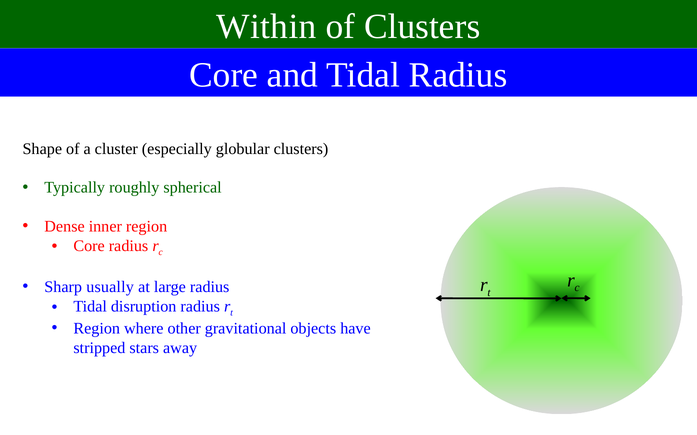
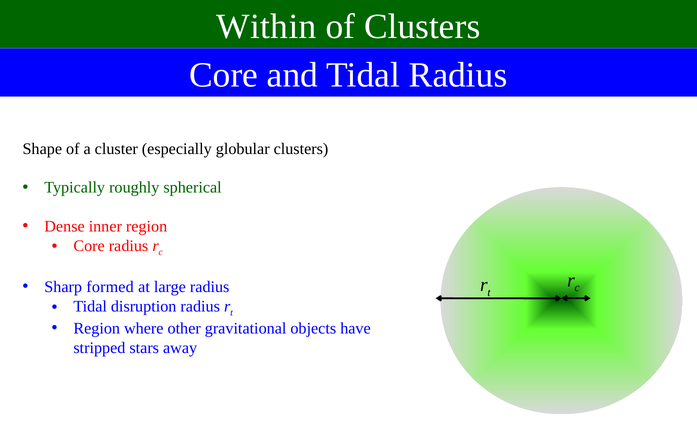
usually: usually -> formed (110, 287)
